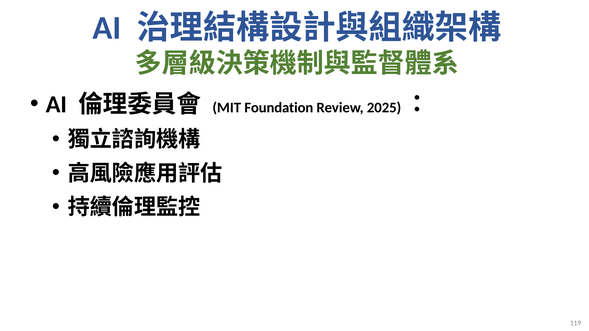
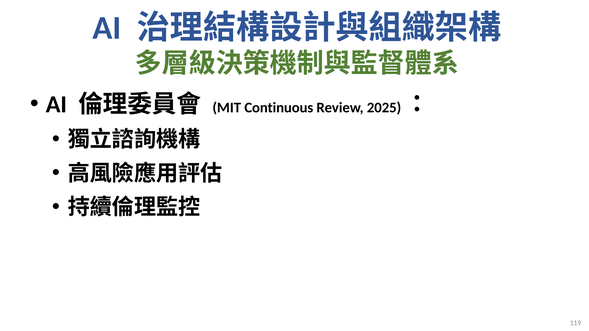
Foundation: Foundation -> Continuous (279, 108)
